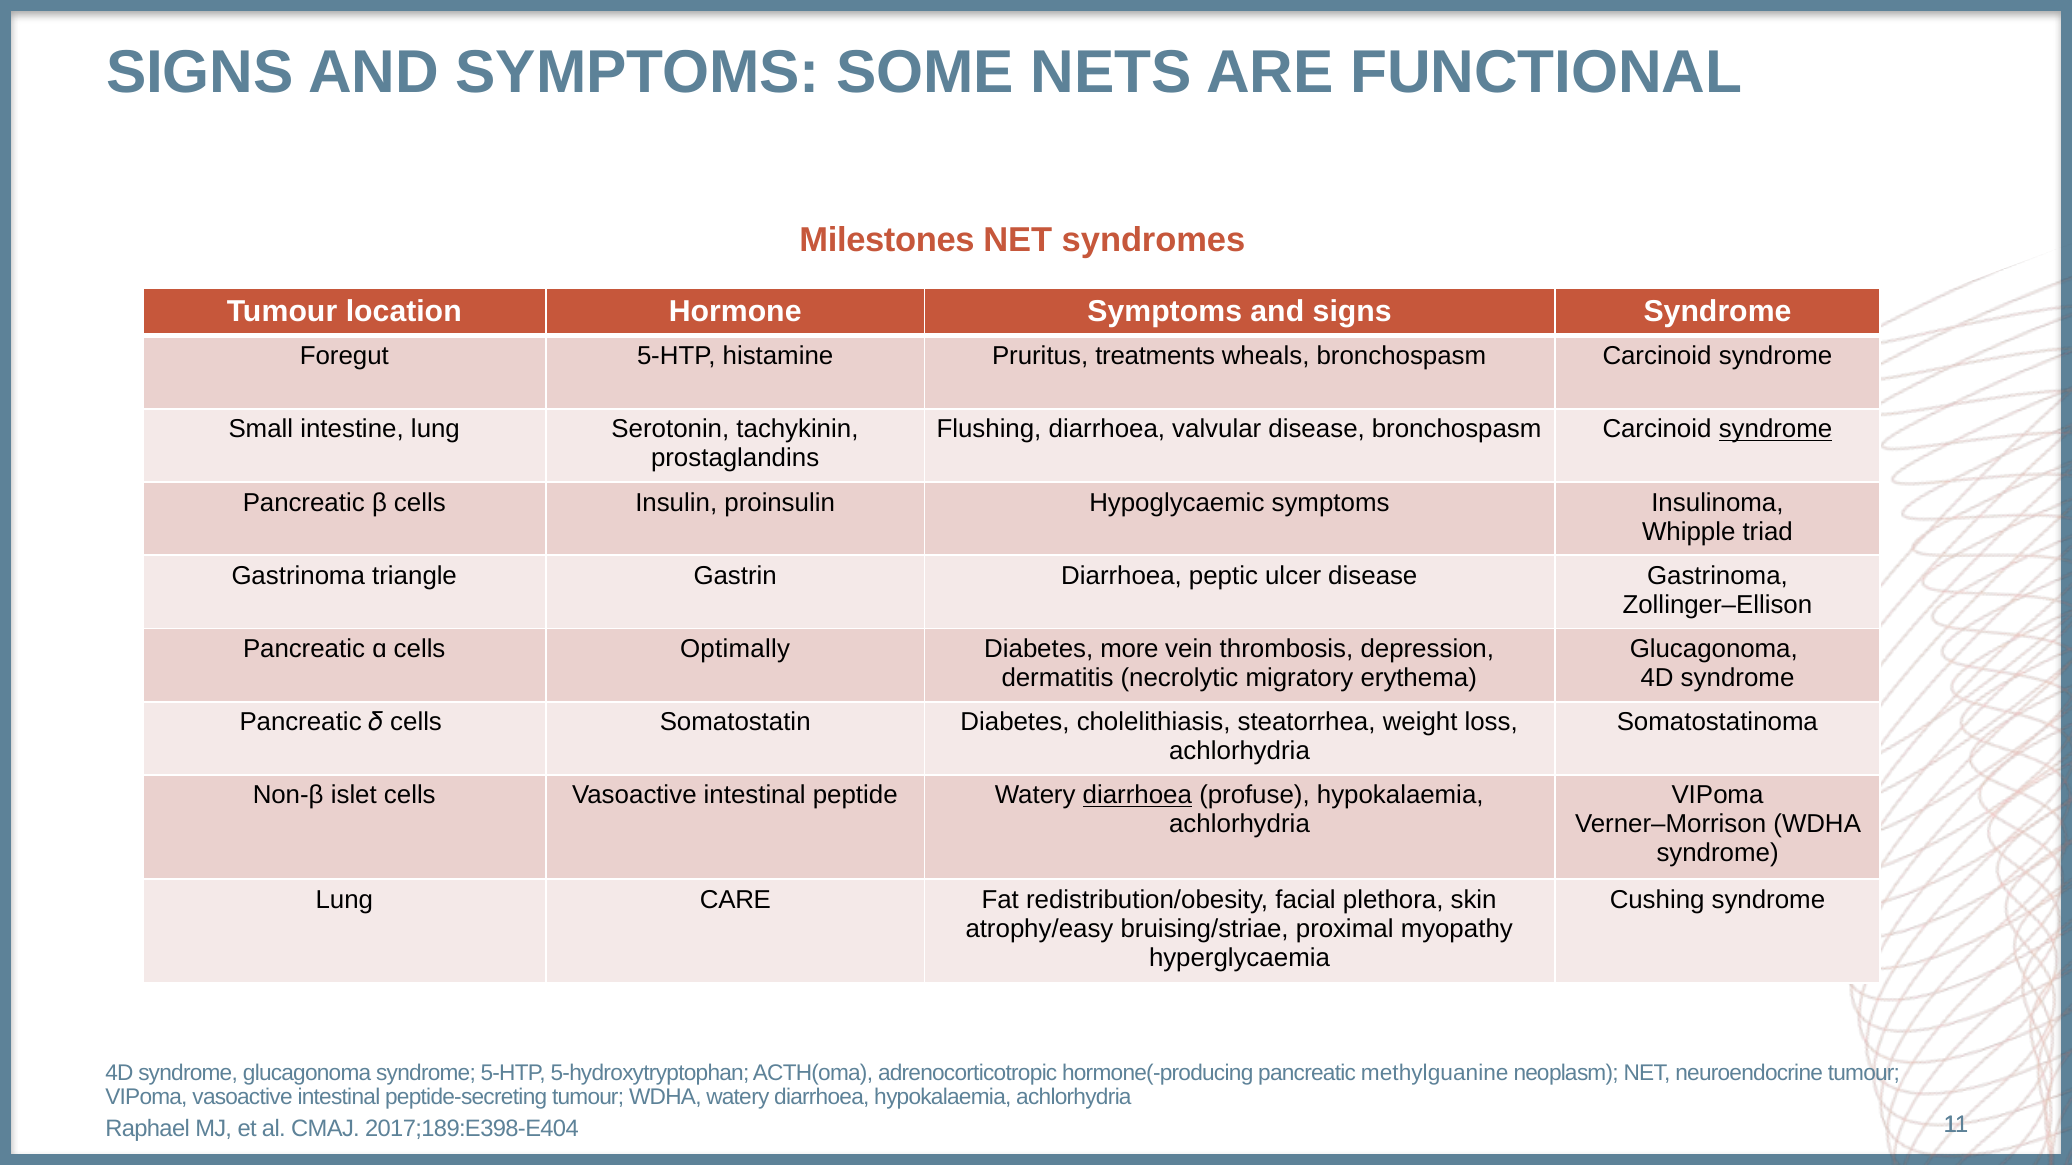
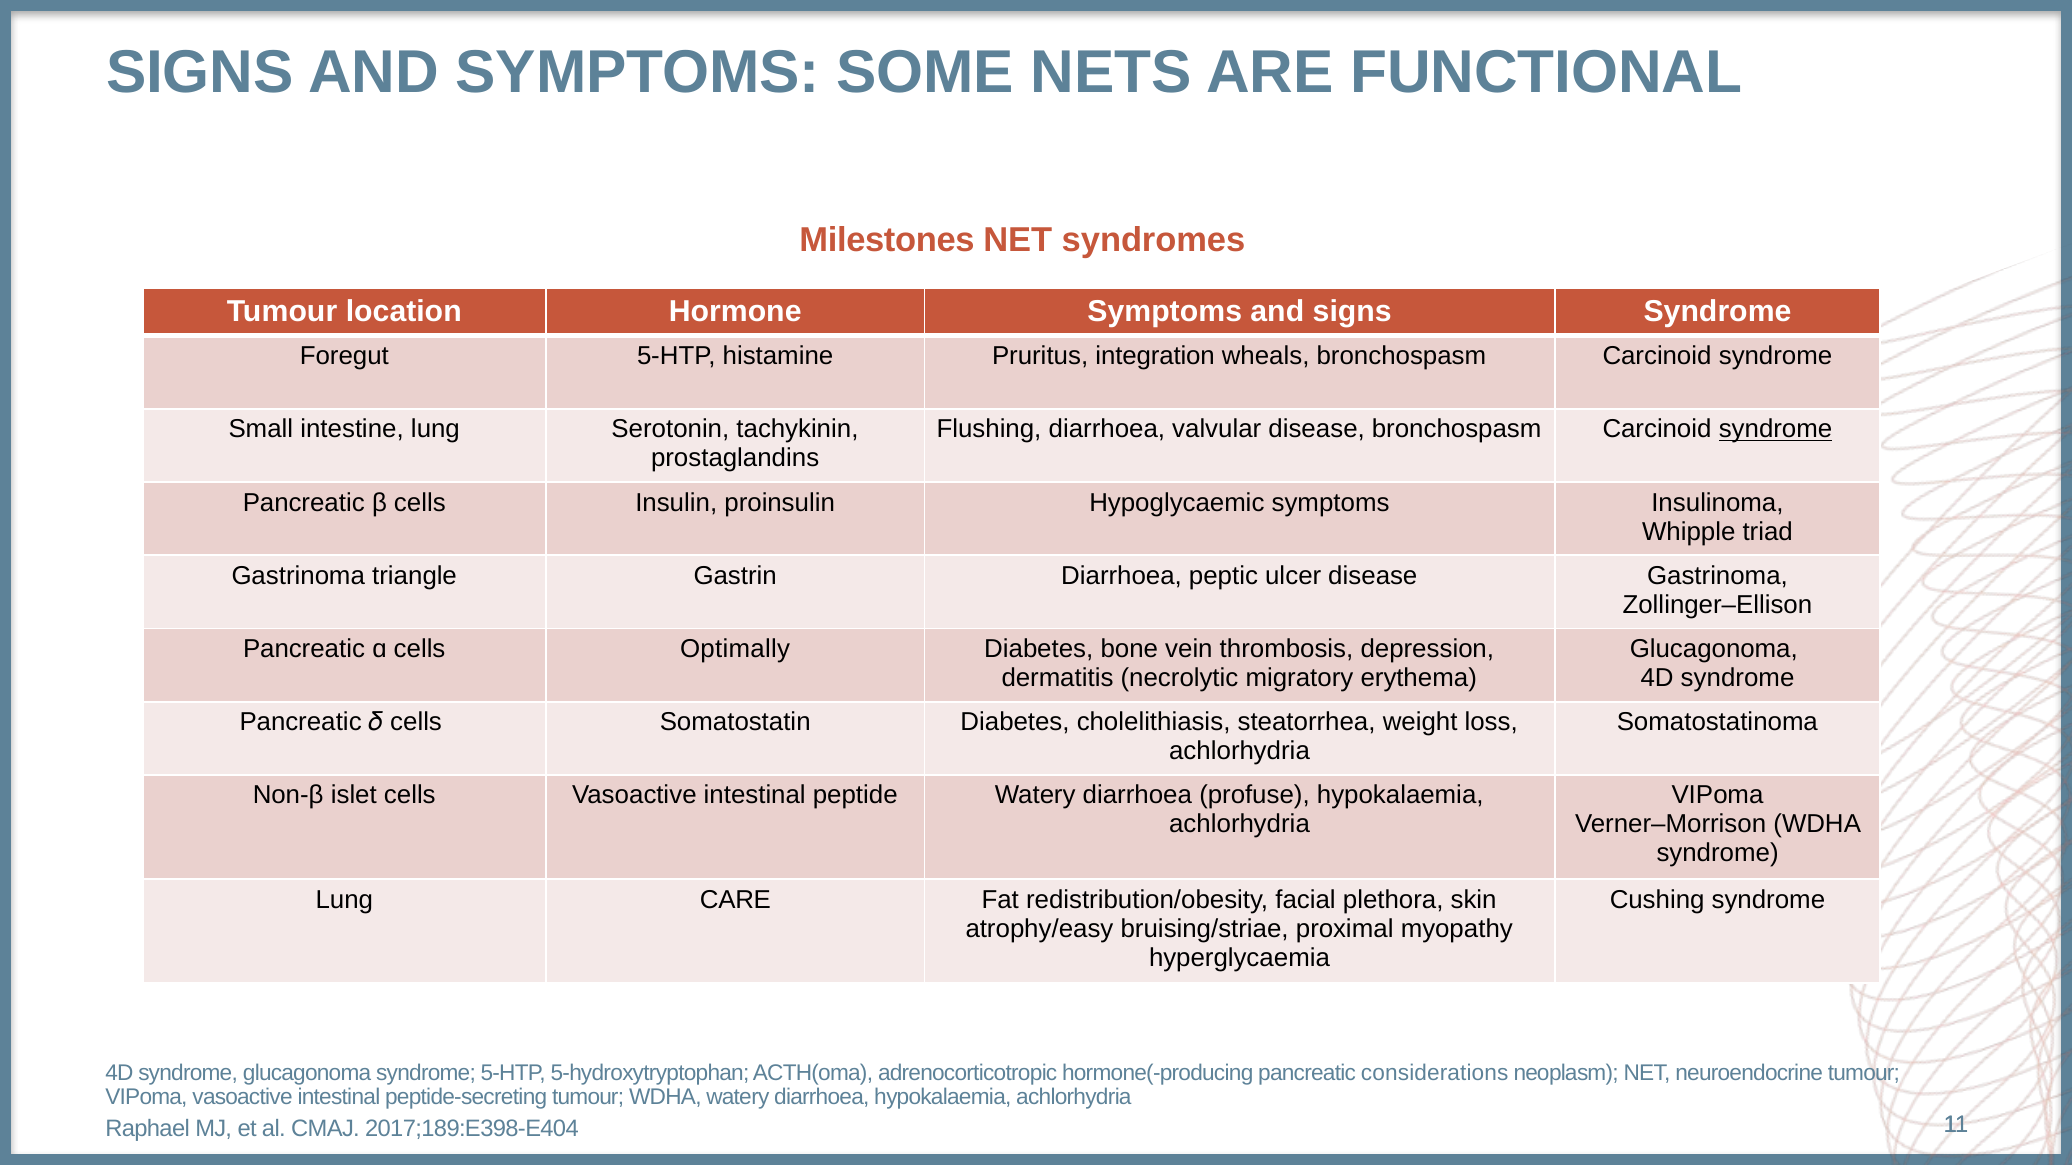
treatments: treatments -> integration (1155, 356)
more: more -> bone (1129, 649)
diarrhoea underline: present -> none (1137, 796)
methylguanine: methylguanine -> considerations (1435, 1073)
